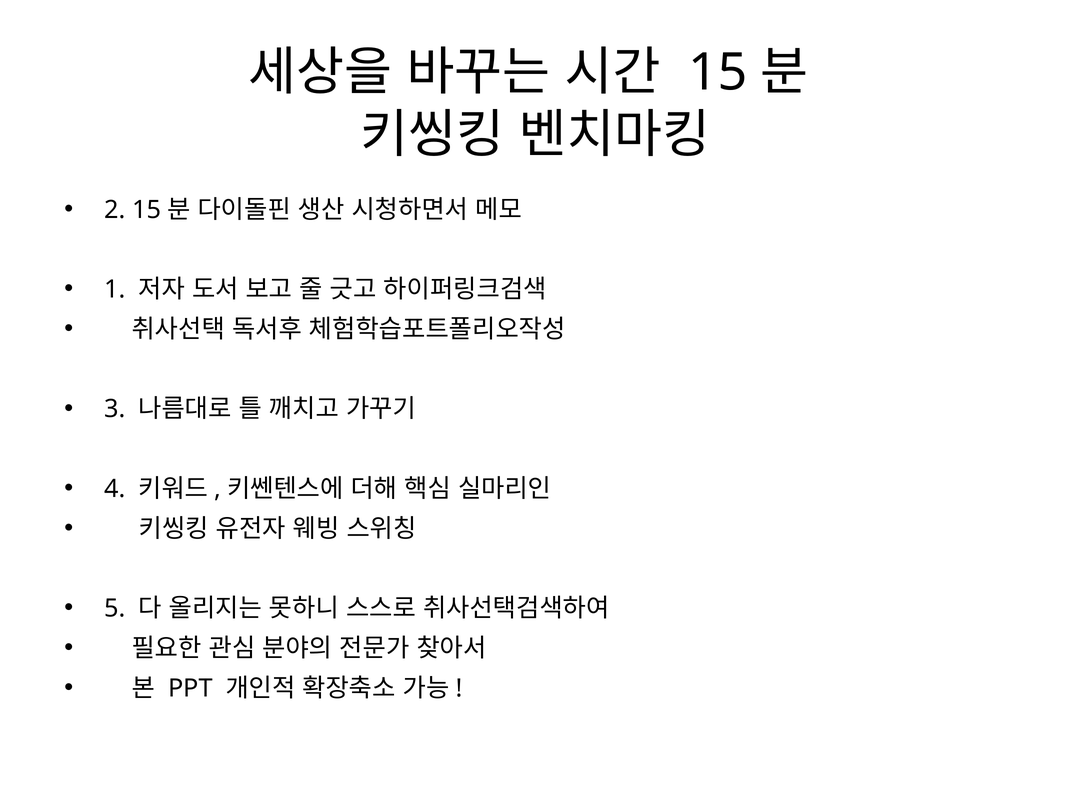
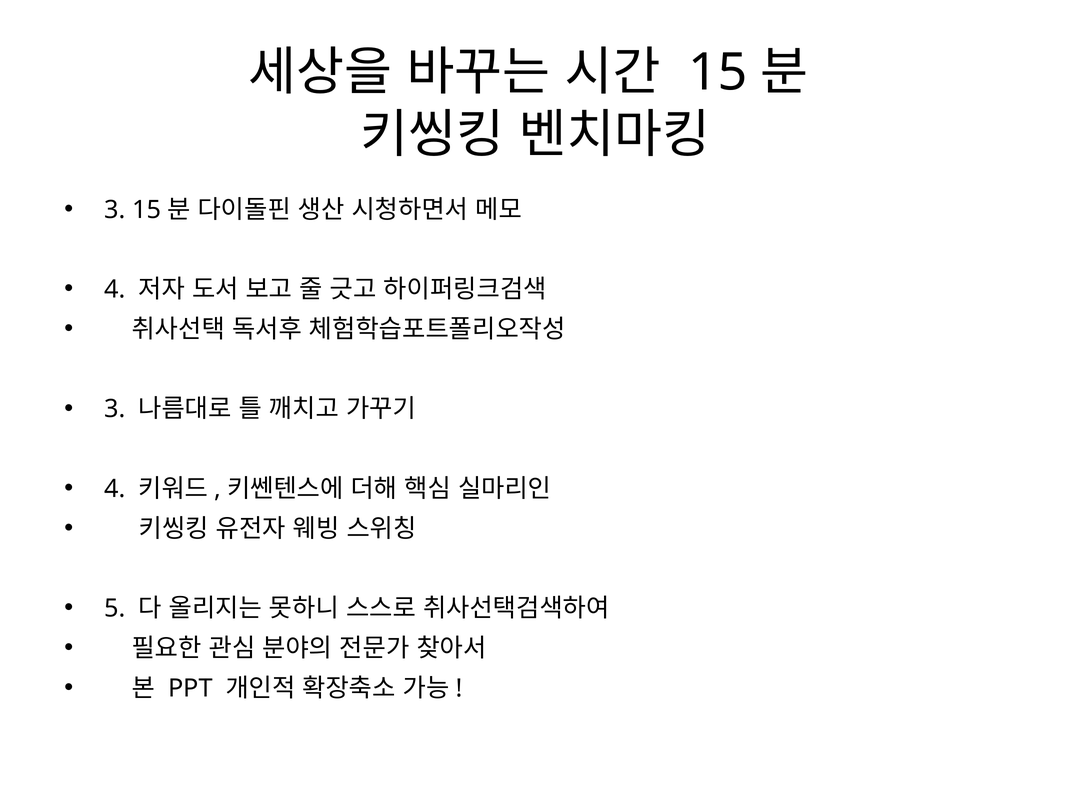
2: 2 -> 3 (115, 210)
1: 1 -> 4 (115, 290)
